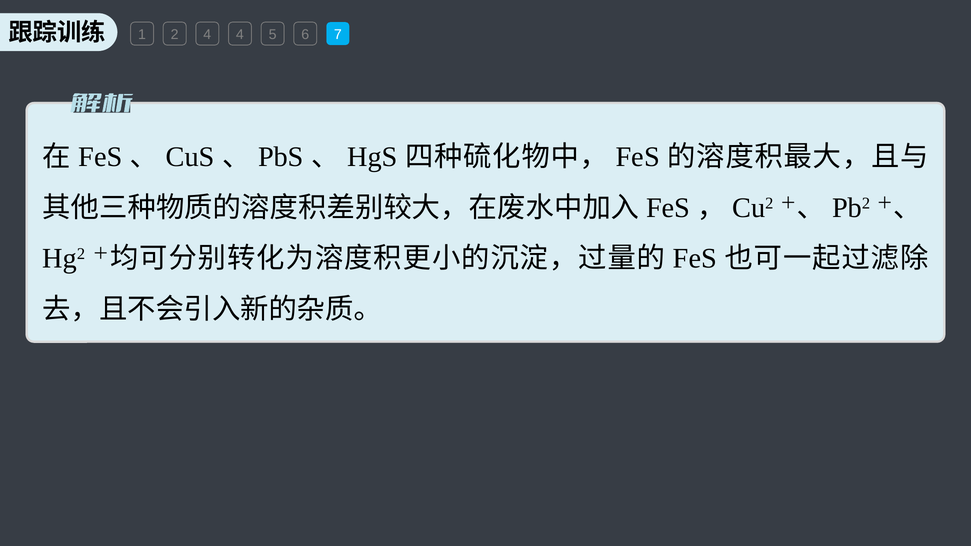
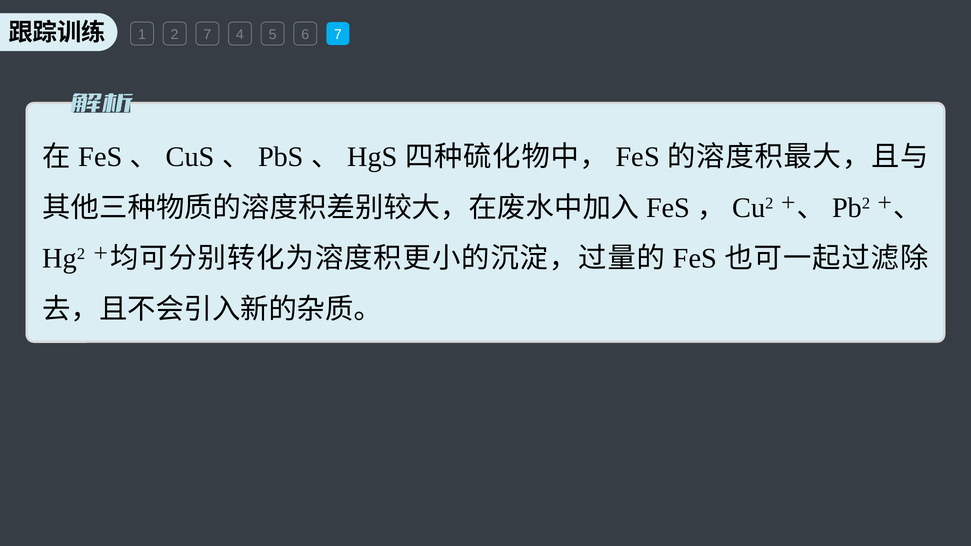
2 4: 4 -> 7 (207, 35)
